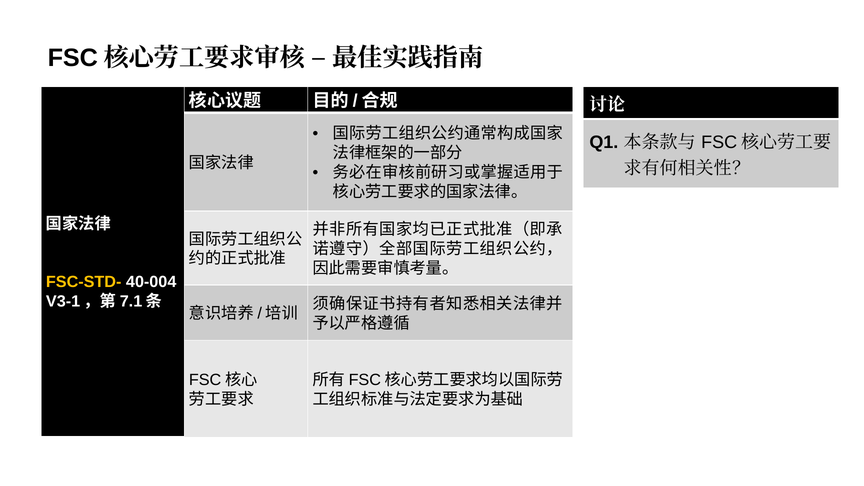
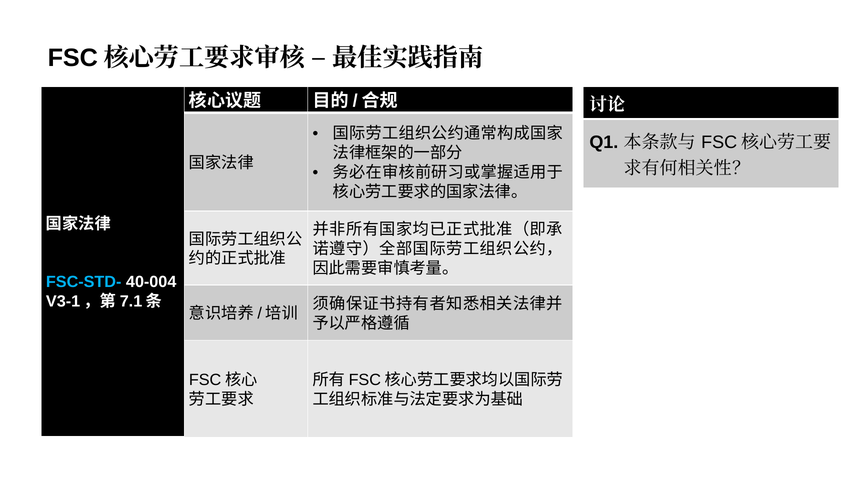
FSC-STD- colour: yellow -> light blue (84, 282)
